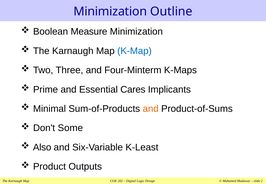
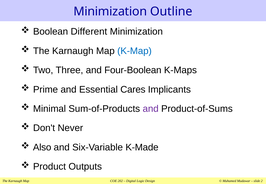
Measure: Measure -> Different (89, 32)
Four-Minterm: Four-Minterm -> Four-Boolean (133, 70)
and colour: orange -> purple (151, 109)
Some: Some -> Never (70, 128)
K-Least: K-Least -> K-Made (142, 147)
